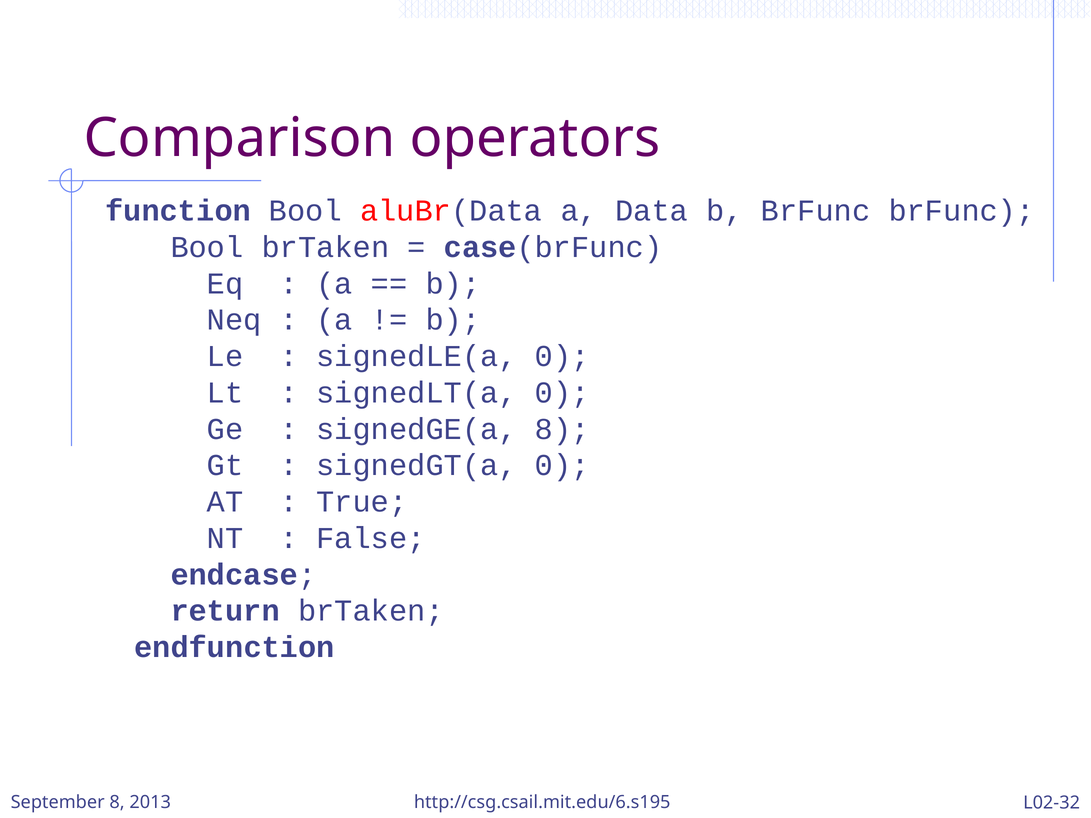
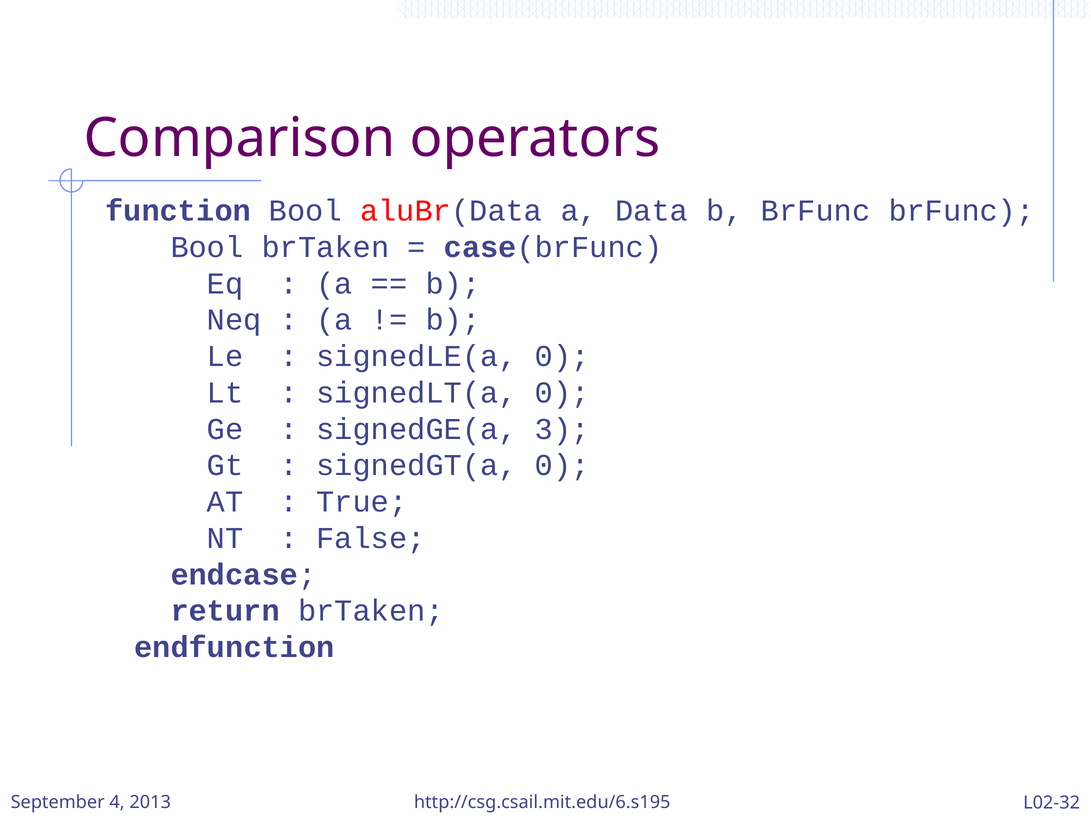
signedGE(a 8: 8 -> 3 (562, 429)
September 8: 8 -> 4 (117, 802)
